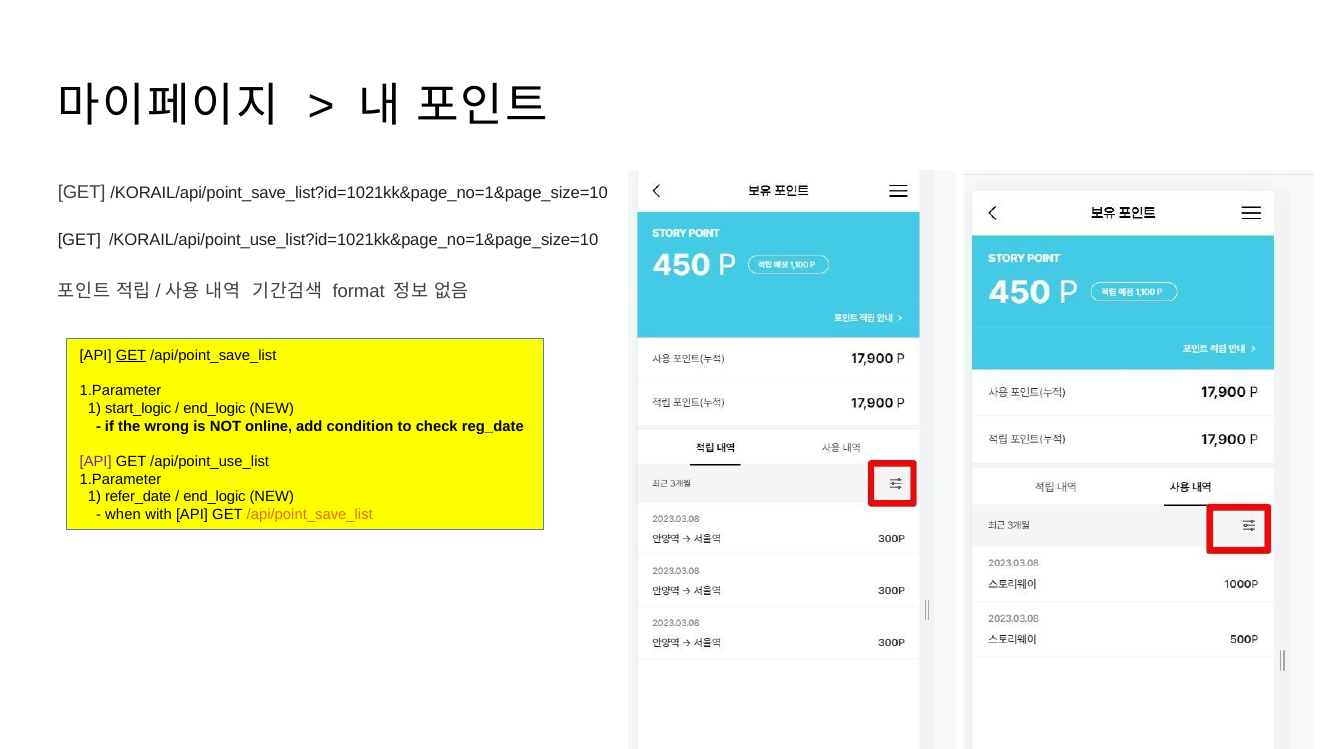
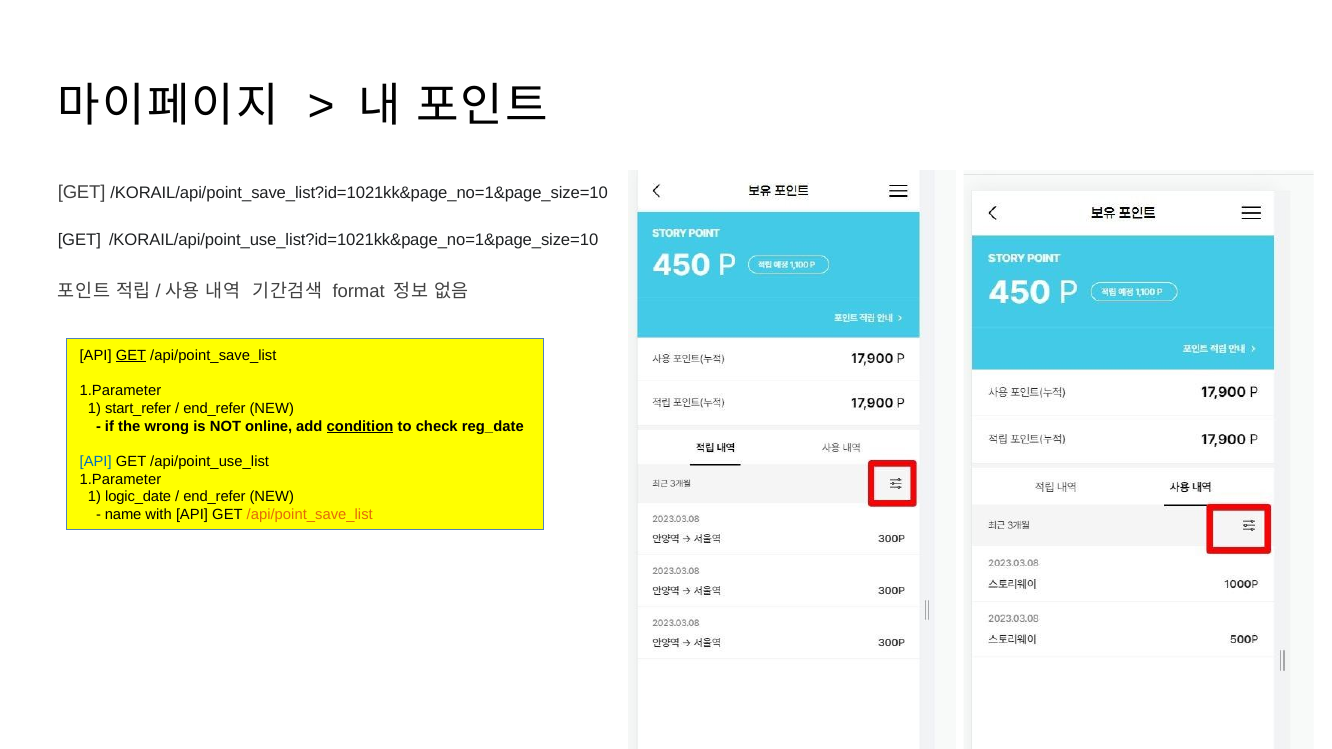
start_logic: start_logic -> start_refer (138, 409)
end_logic: end_logic -> end_refer (214, 409)
condition underline: none -> present (360, 426)
API colour: purple -> blue (96, 462)
refer_date: refer_date -> logic_date (138, 497)
end_logic: end_logic -> end_refer (214, 497)
when: when -> name (123, 515)
